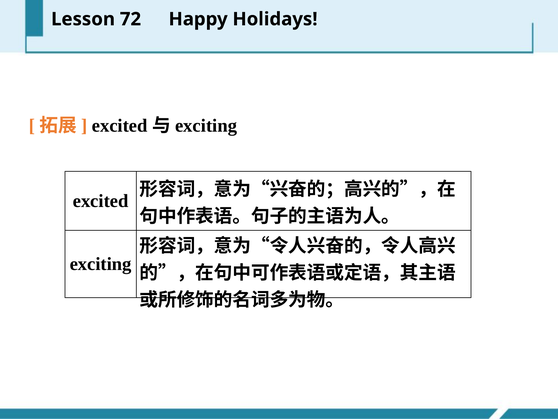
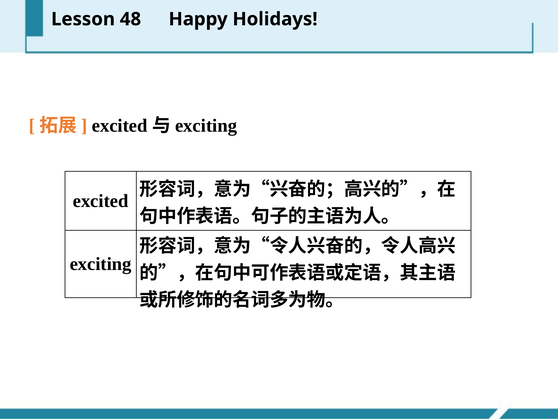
72: 72 -> 48 (130, 19)
